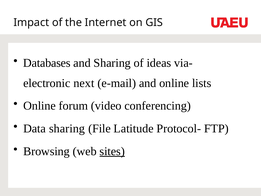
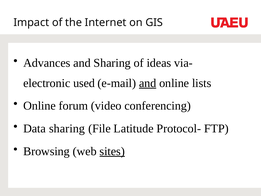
Databases: Databases -> Advances (47, 63)
next: next -> used (84, 83)
and underline: none -> present (148, 83)
